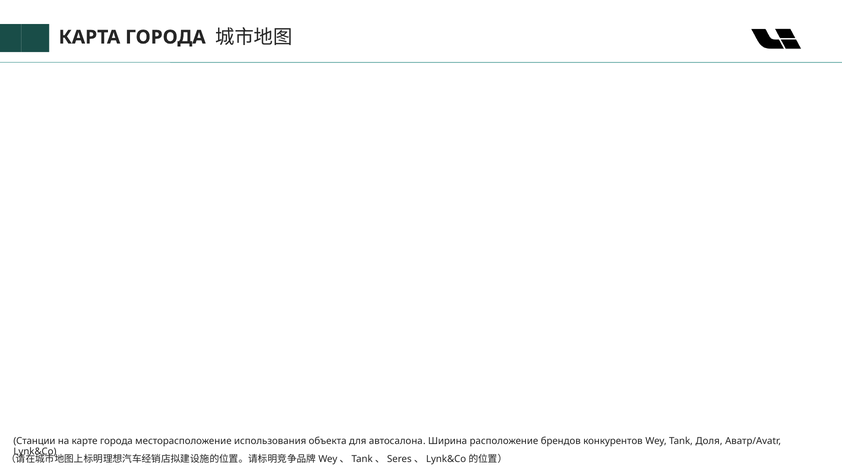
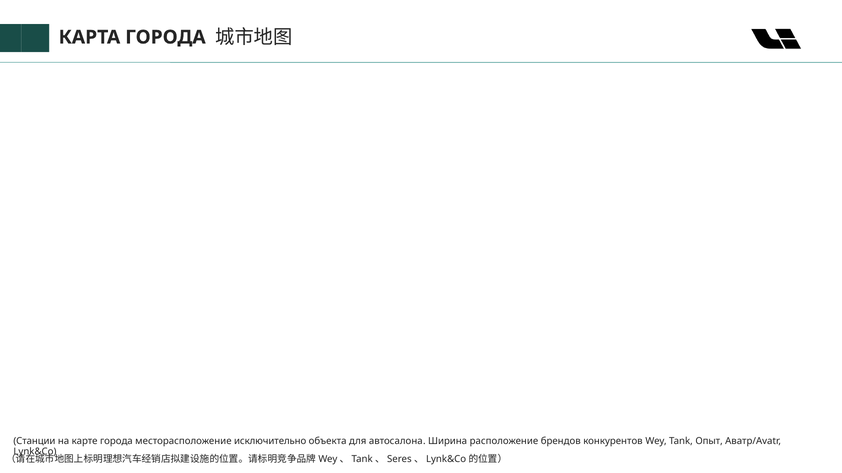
использования: использования -> исключительно (270, 441)
Доля: Доля -> Опыт (709, 441)
